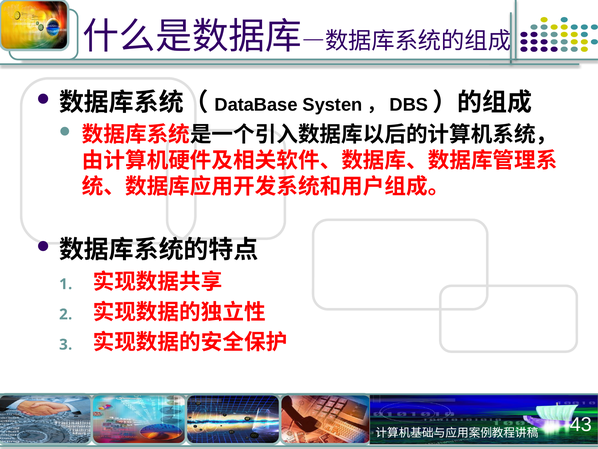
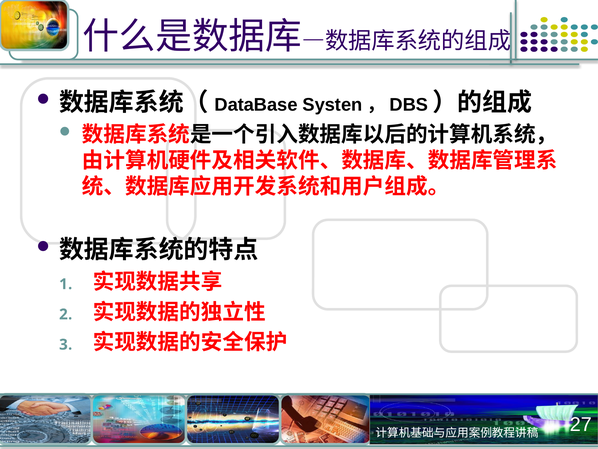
43: 43 -> 27 (581, 424)
